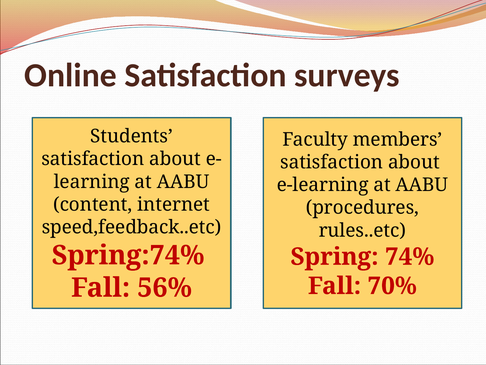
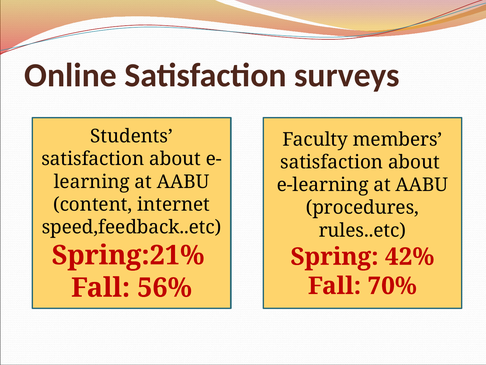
Spring:74%: Spring:74% -> Spring:21% (128, 255)
74%: 74% -> 42% (410, 256)
